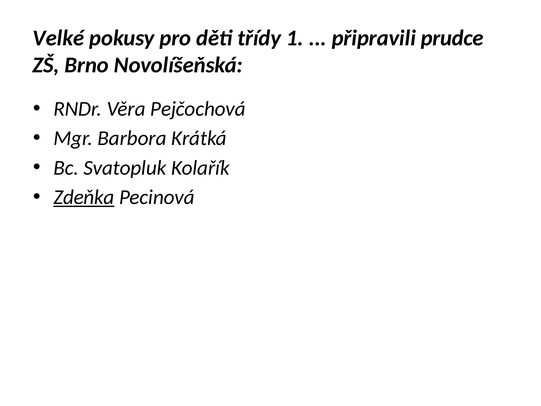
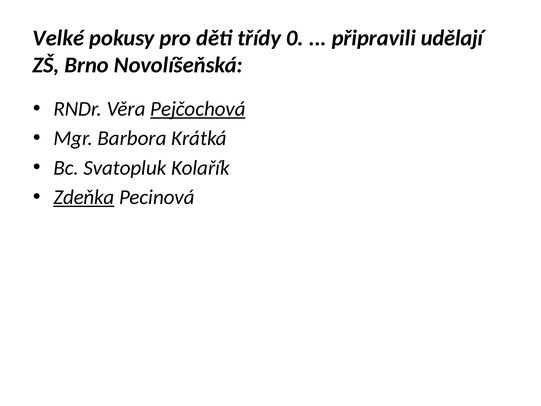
1: 1 -> 0 (295, 38)
prudce: prudce -> udělají (452, 38)
Pejčochová underline: none -> present (198, 109)
